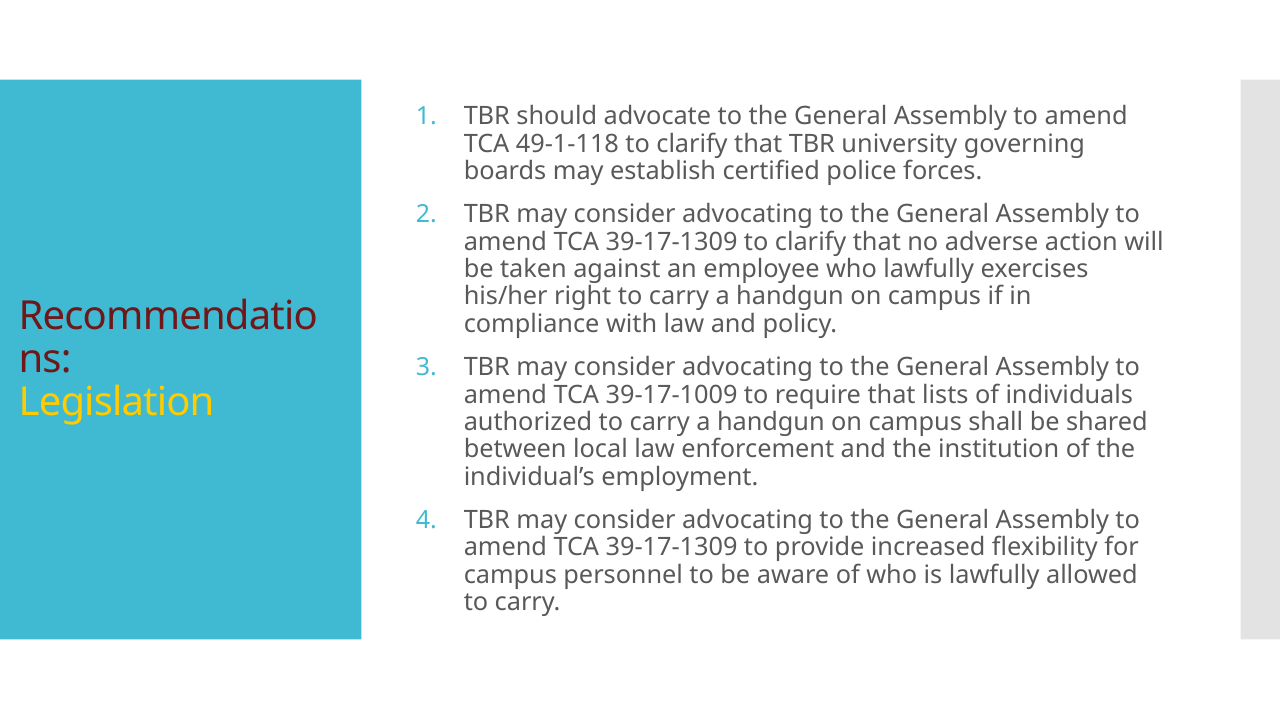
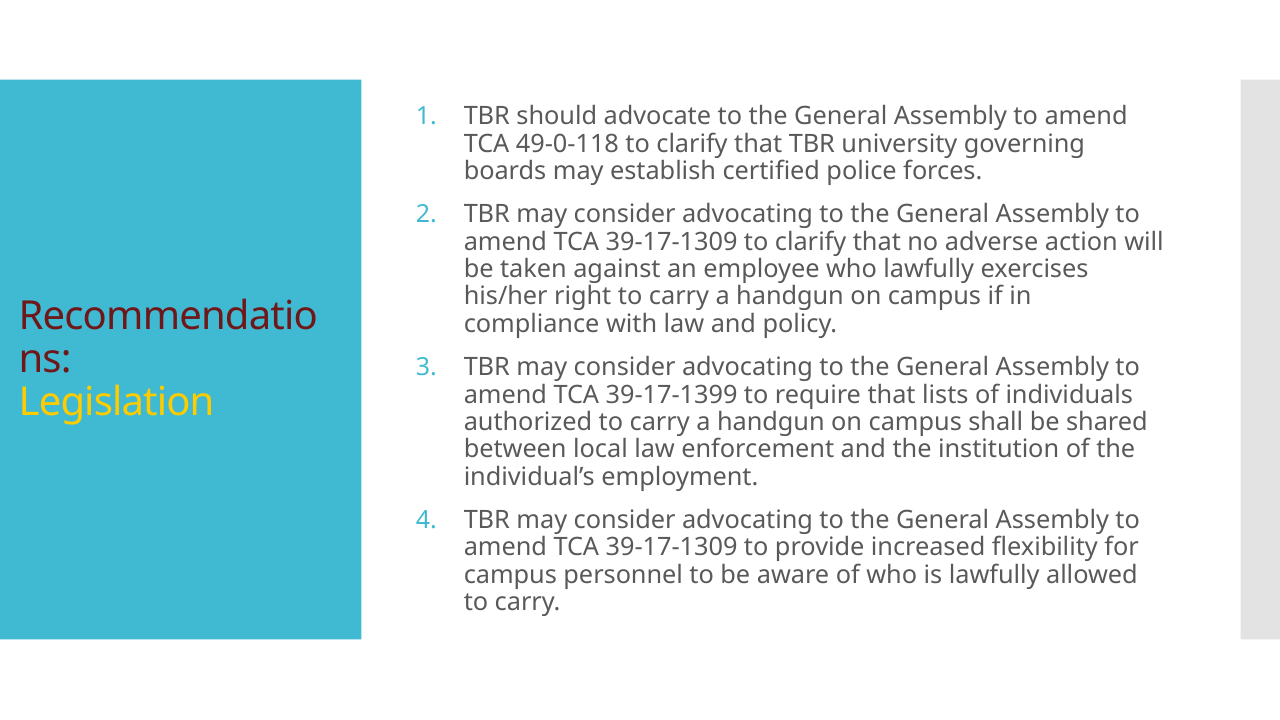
49-1-118: 49-1-118 -> 49-0-118 (567, 144)
39-17-1009: 39-17-1009 -> 39-17-1399 (672, 395)
